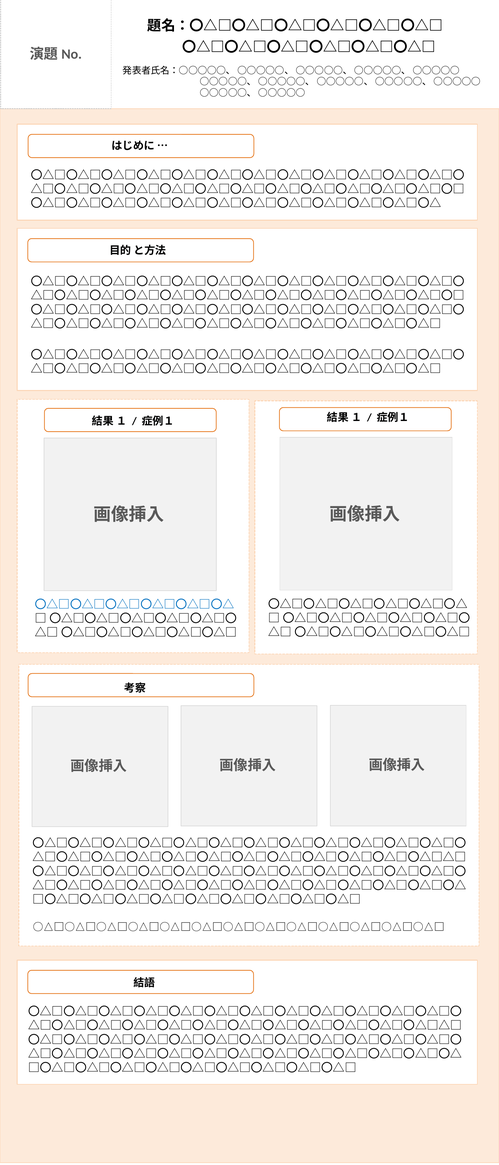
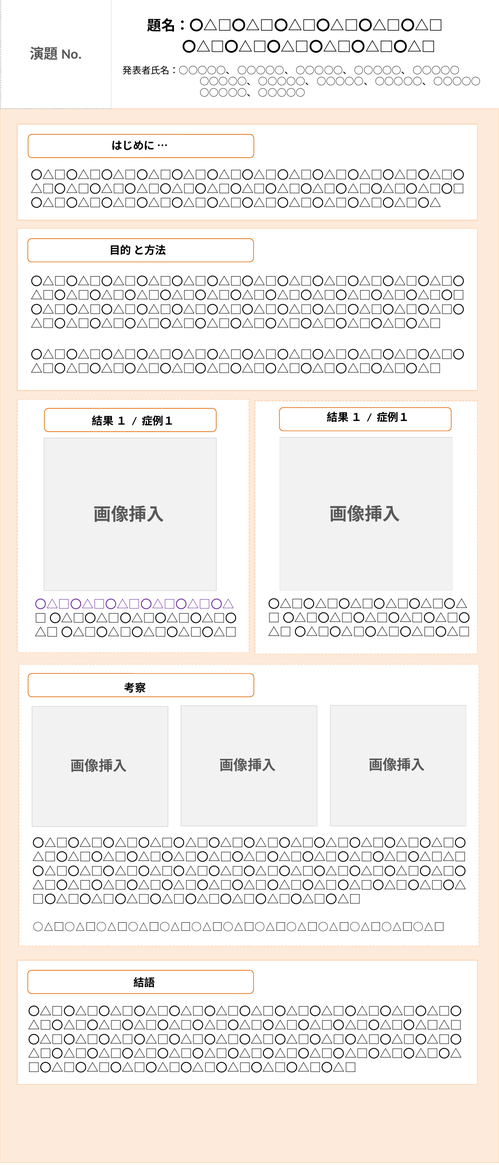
〇△□〇△□〇△□〇△□〇△□〇△ colour: blue -> purple (134, 604)
